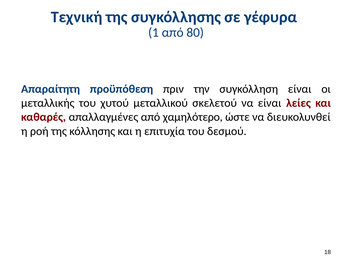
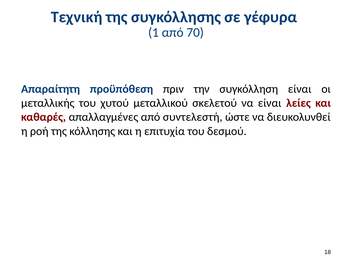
80: 80 -> 70 (195, 33)
χαμηλότερο: χαμηλότερο -> συντελεστή (193, 117)
